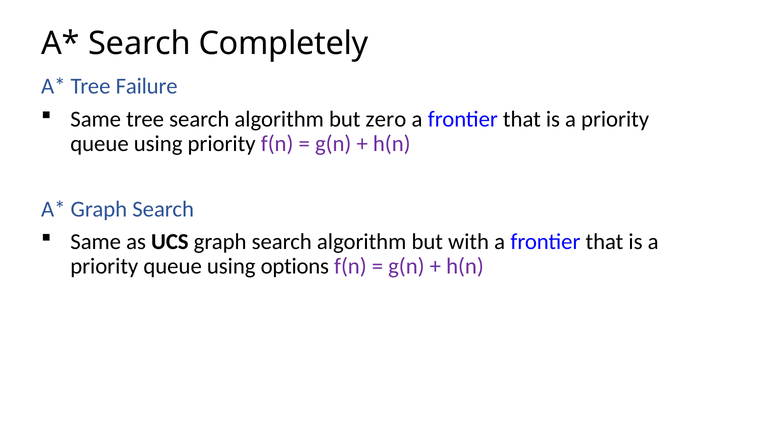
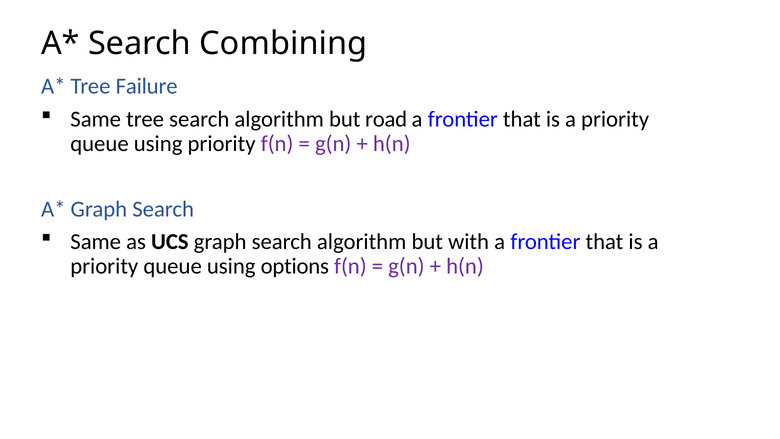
Completely: Completely -> Combining (283, 44)
zero: zero -> road (386, 119)
